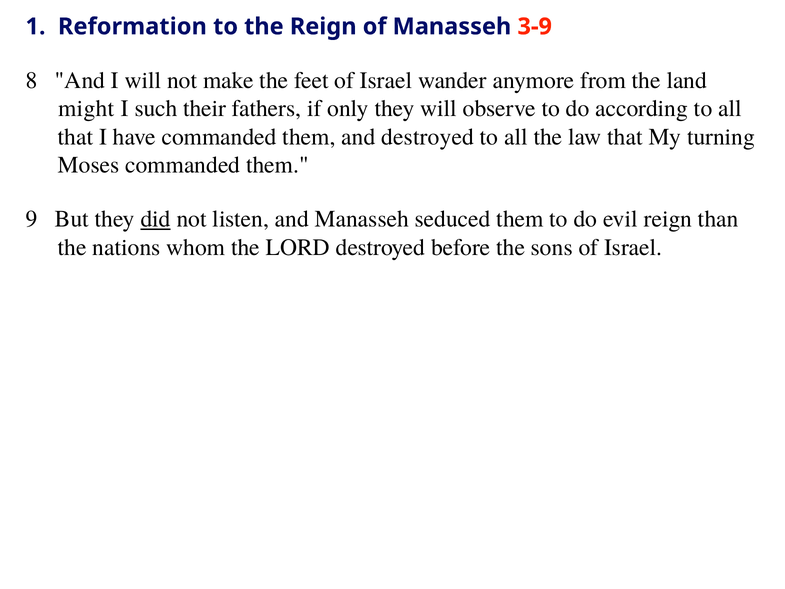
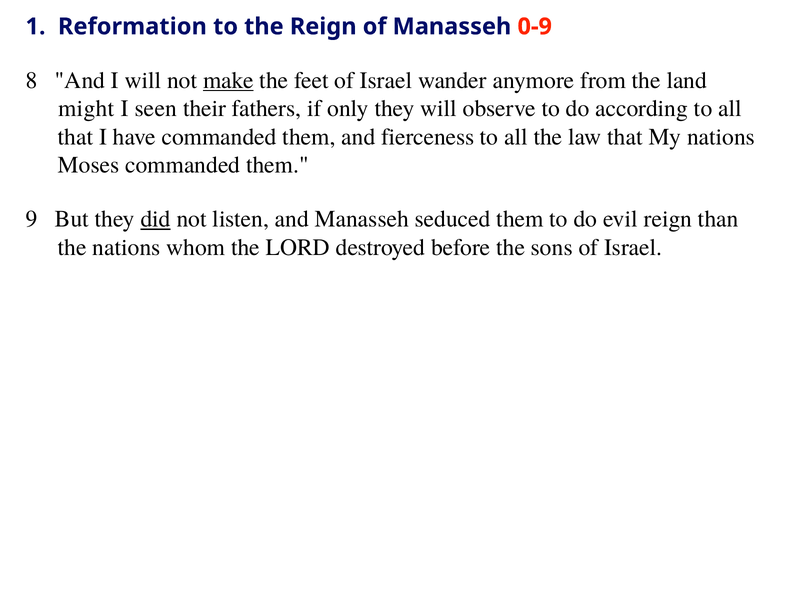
3-9: 3-9 -> 0-9 (535, 27)
make underline: none -> present (228, 80)
such: such -> seen (156, 109)
and destroyed: destroyed -> fierceness (428, 137)
My turning: turning -> nations (721, 137)
